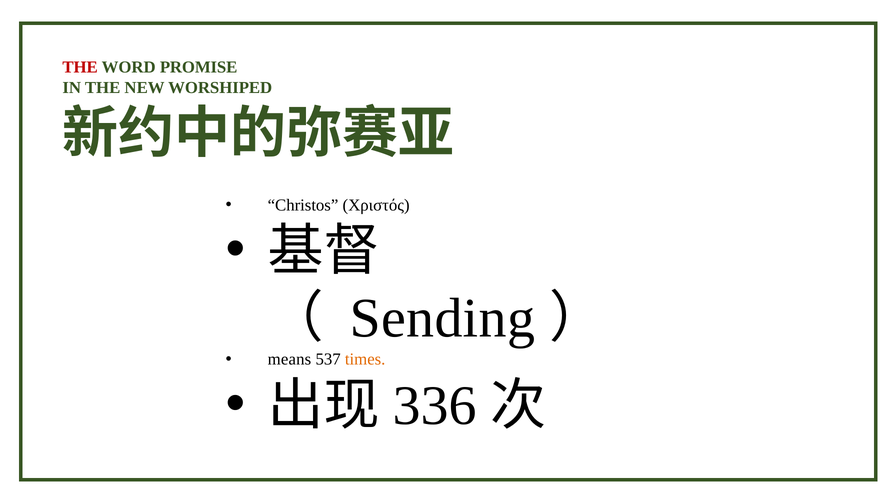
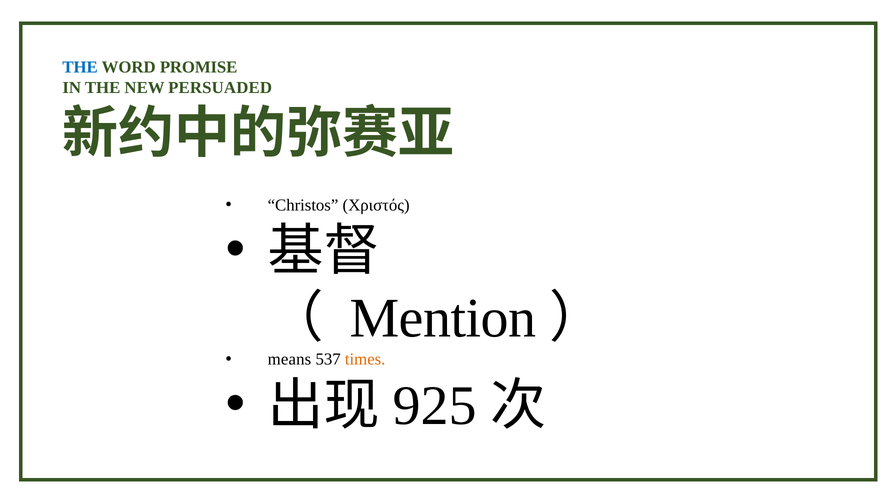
THE colour: red -> blue (80, 68)
WORSHIPED: WORSHIPED -> PERSUADED (220, 88)
Sending: Sending -> Mention (443, 319)
336: 336 -> 925 (435, 406)
